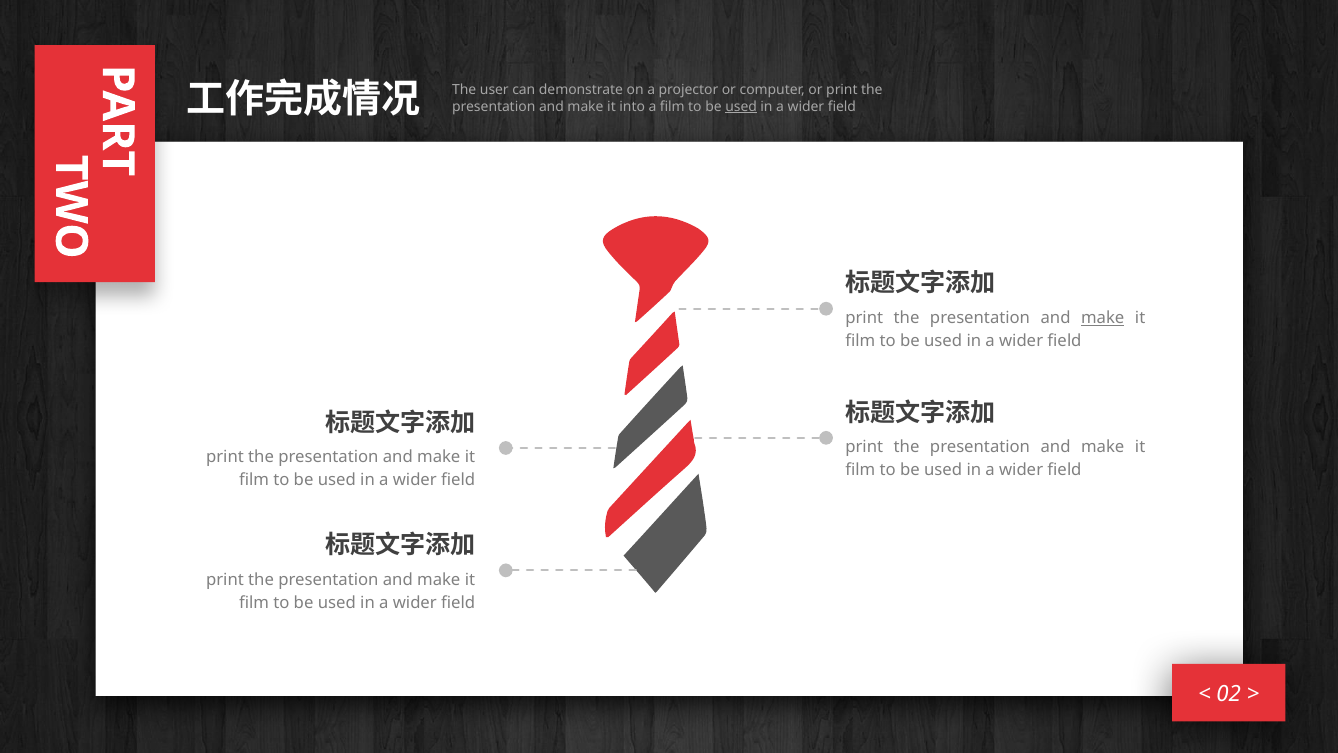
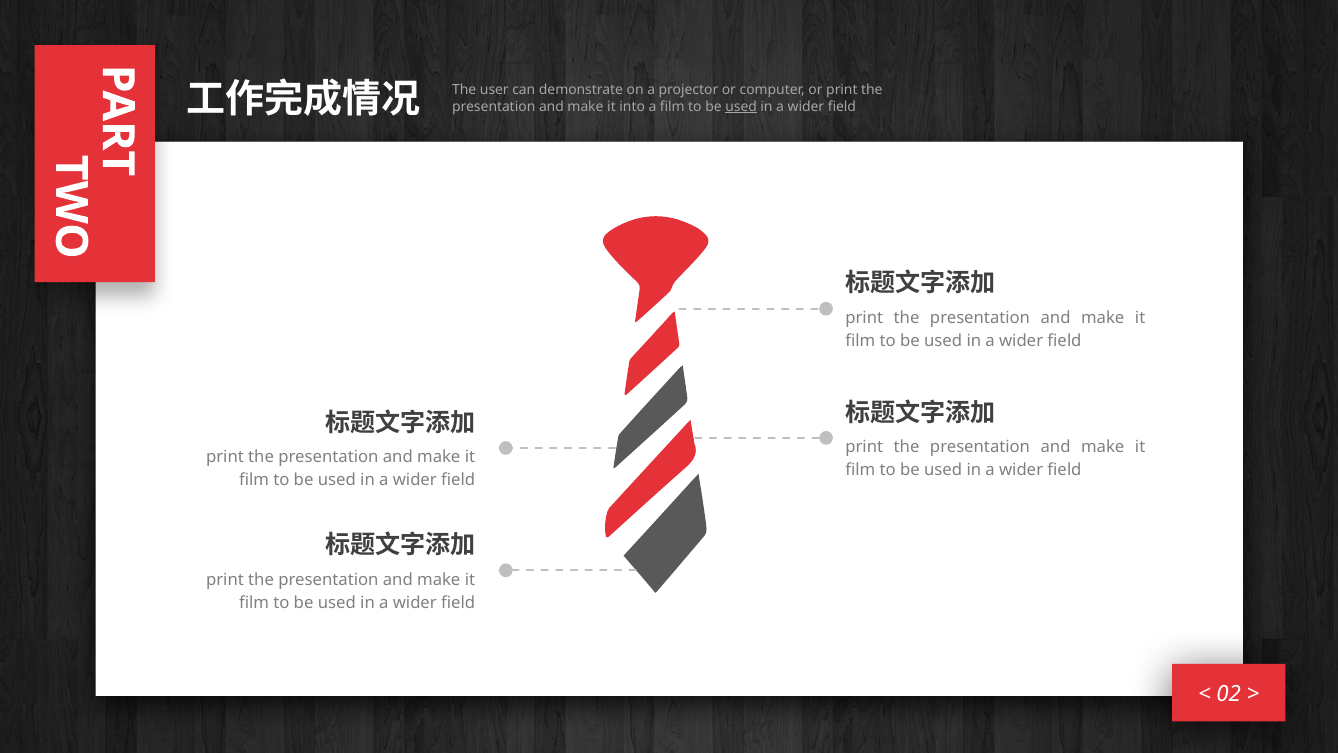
make underline: present -> none (1103, 318)
